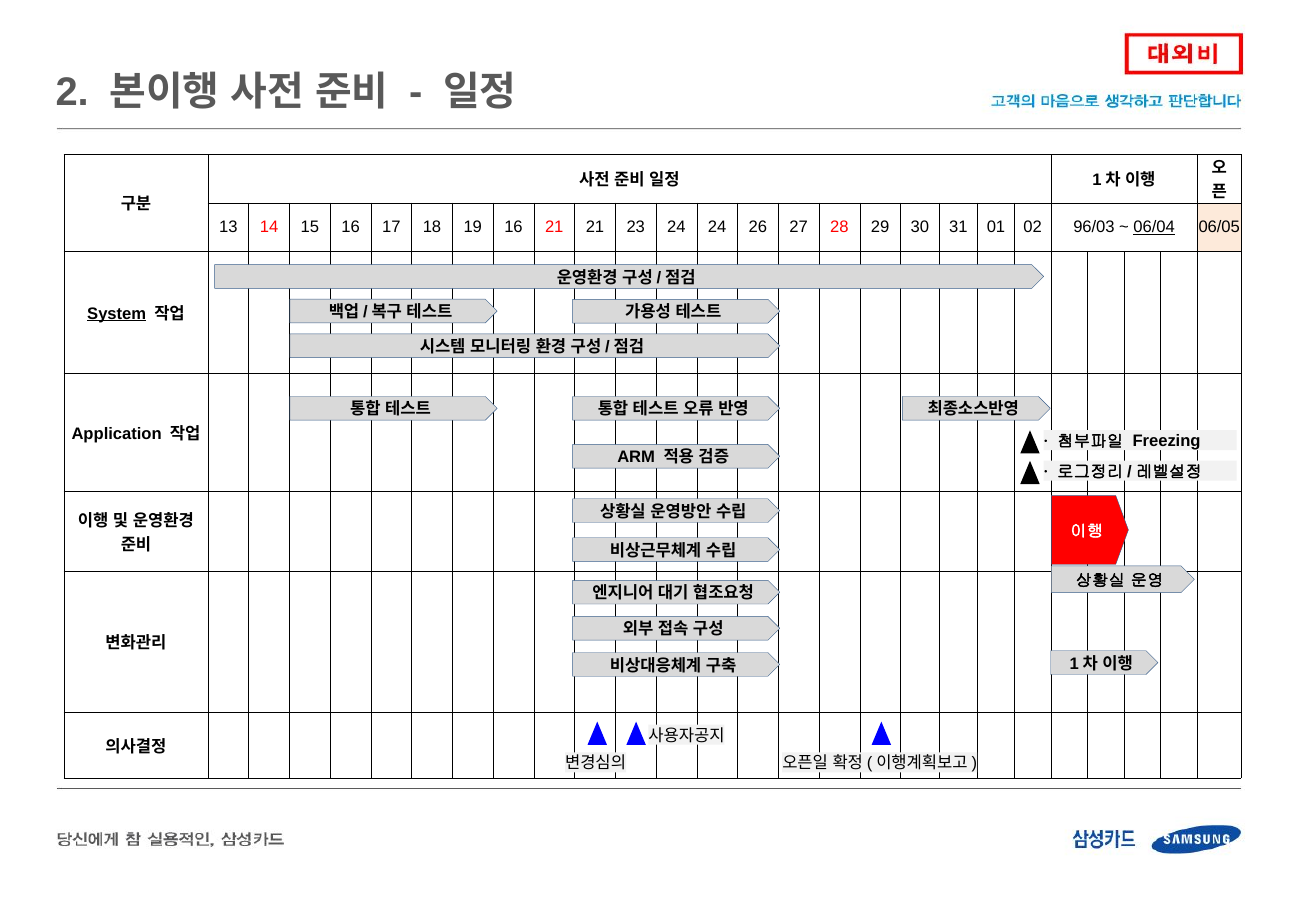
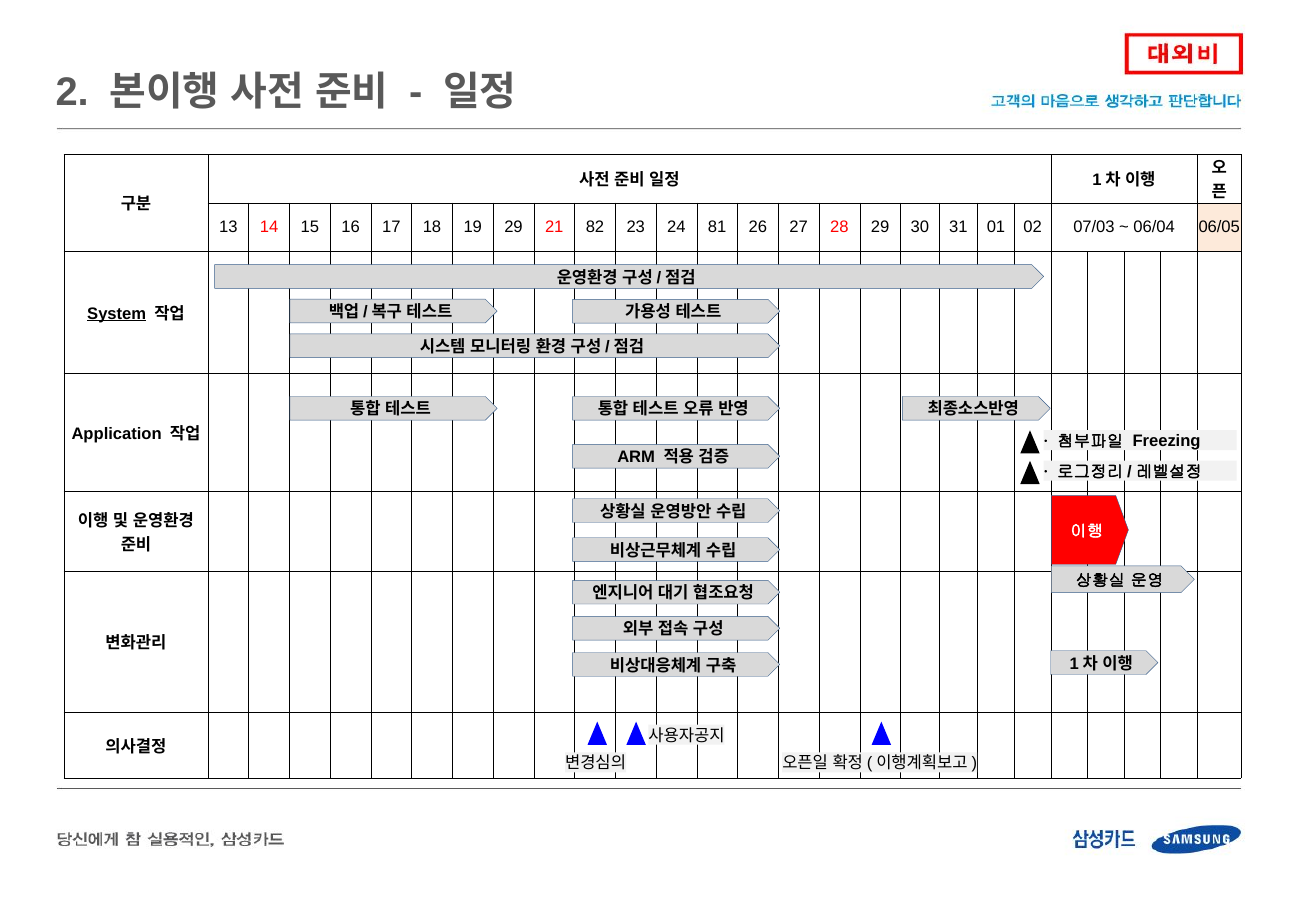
19 16: 16 -> 29 (514, 227)
21 21: 21 -> 82 (595, 227)
24 24: 24 -> 81 (717, 227)
96/03: 96/03 -> 07/03 (1094, 227)
06/04 underline: present -> none (1154, 227)
